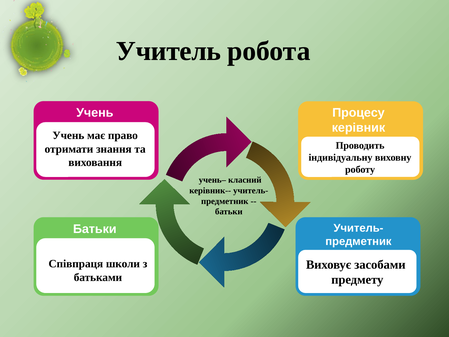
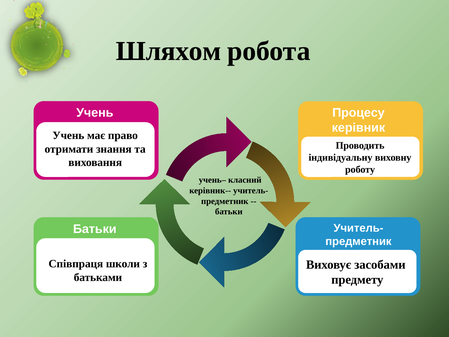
Учитель: Учитель -> Шляхом (169, 51)
